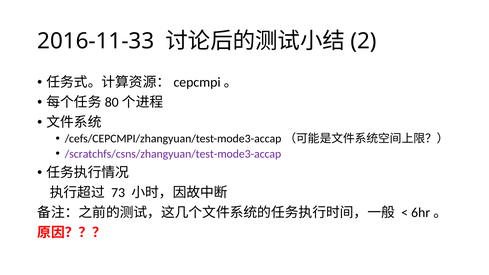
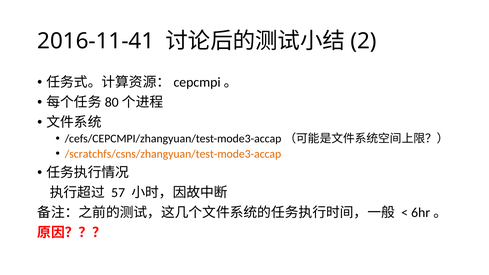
2016-11-33: 2016-11-33 -> 2016-11-41 (96, 41)
/scratchfs/csns/zhangyuan/test-mode3-accap colour: purple -> orange (173, 154)
73: 73 -> 57 (118, 193)
